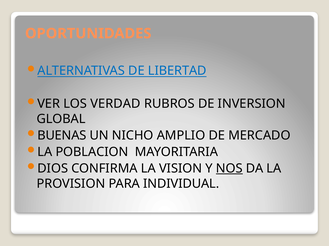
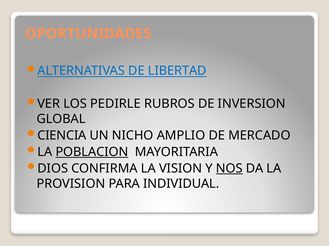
VERDAD: VERDAD -> PEDIRLE (115, 104)
BUENAS: BUENAS -> CIENCIA (62, 136)
POBLACION underline: none -> present (92, 152)
